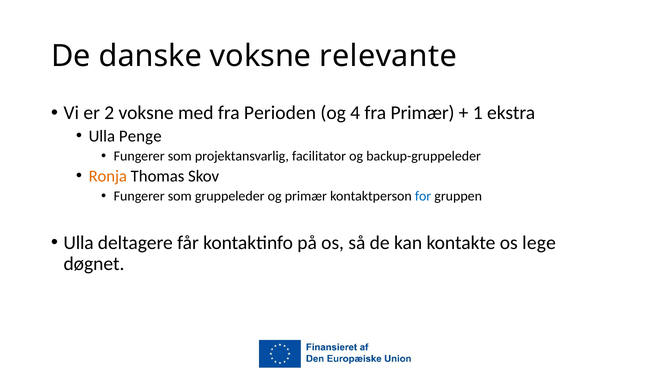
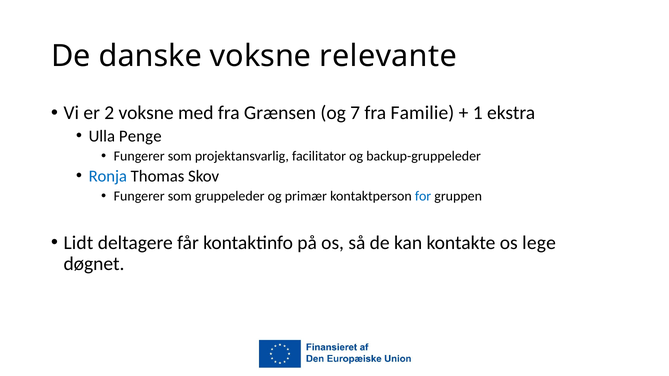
Perioden: Perioden -> Grænsen (280, 113)
4: 4 -> 7 (355, 113)
fra Primær: Primær -> Familie (422, 113)
Ronja colour: orange -> blue (108, 176)
Ulla: Ulla -> Lidt (78, 243)
